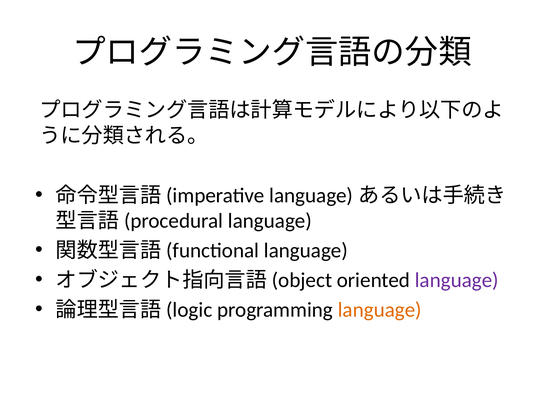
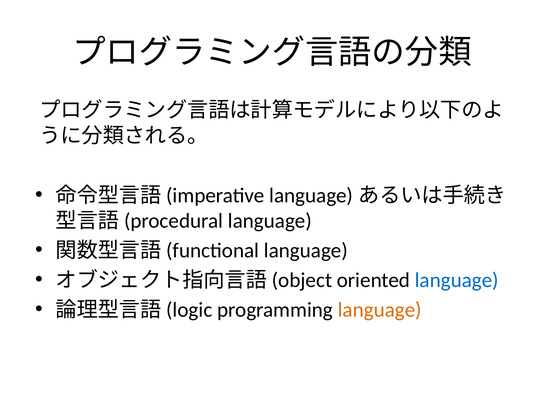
language colour: purple -> blue (457, 280)
